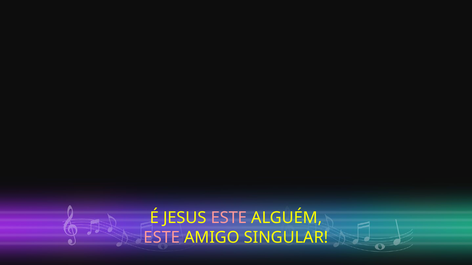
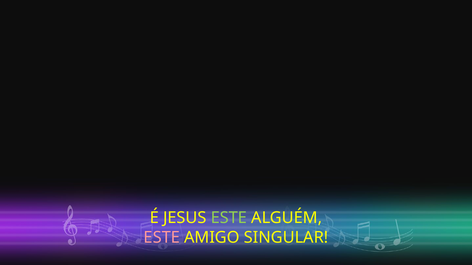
ESTE colour: pink -> light green (229, 218)
